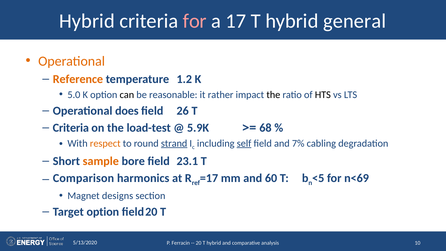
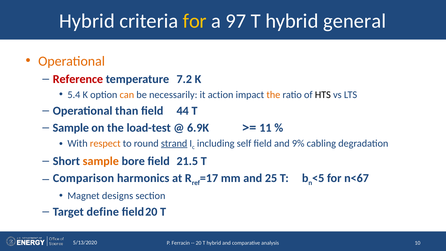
for colour: pink -> yellow (195, 21)
17: 17 -> 97 (236, 21)
Reference colour: orange -> red (78, 79)
1.2: 1.2 -> 7.2 (184, 79)
5.0: 5.0 -> 5.4 (74, 95)
can colour: black -> orange (127, 95)
reasonable: reasonable -> necessarily (173, 95)
rather: rather -> action (221, 95)
the colour: black -> orange (273, 95)
does: does -> than (127, 111)
26: 26 -> 44 (183, 111)
Criteria: Criteria -> Sample (71, 128)
5.9K: 5.9K -> 6.9K (198, 128)
68: 68 -> 11 (265, 128)
self underline: present -> none (244, 143)
7%: 7% -> 9% (298, 143)
23.1: 23.1 -> 21.5 (187, 161)
60: 60 -> 25 (271, 178)
n<69: n<69 -> n<67 (357, 178)
Target option: option -> define (103, 212)
